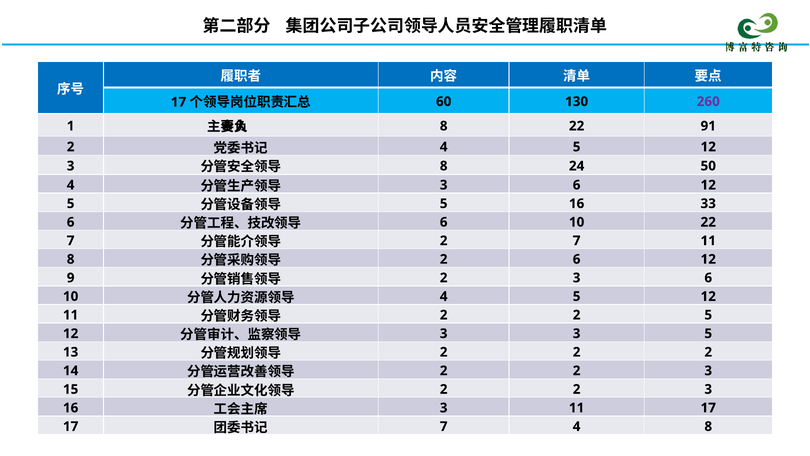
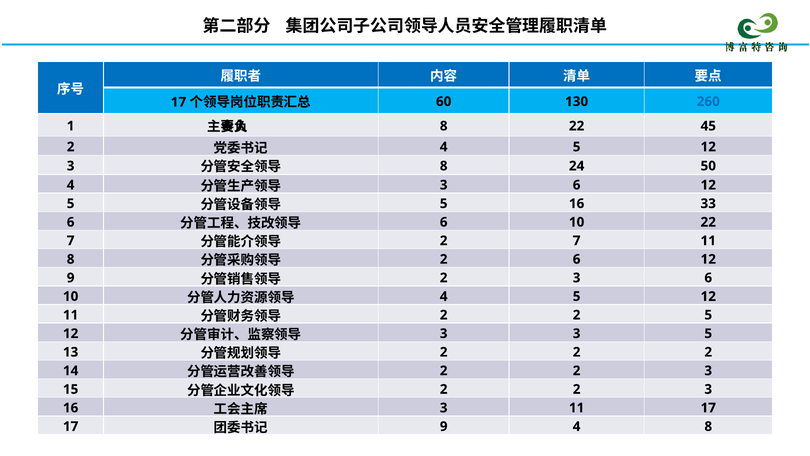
260 colour: purple -> blue (708, 101)
91: 91 -> 45 (708, 126)
7: 7 -> 9 (444, 426)
